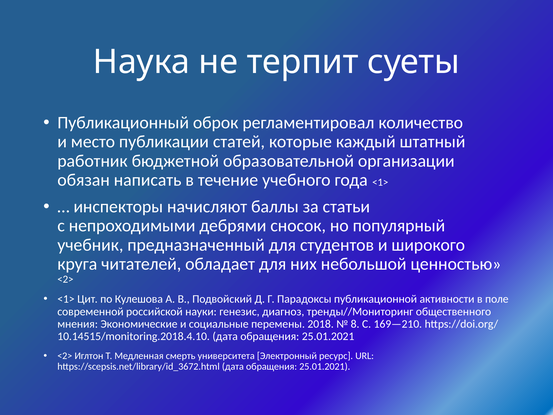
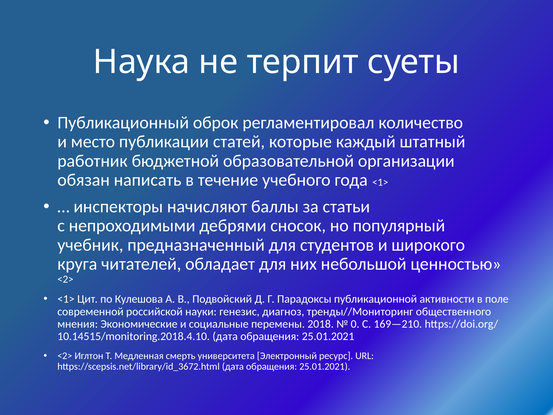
8: 8 -> 0 (355, 324)
